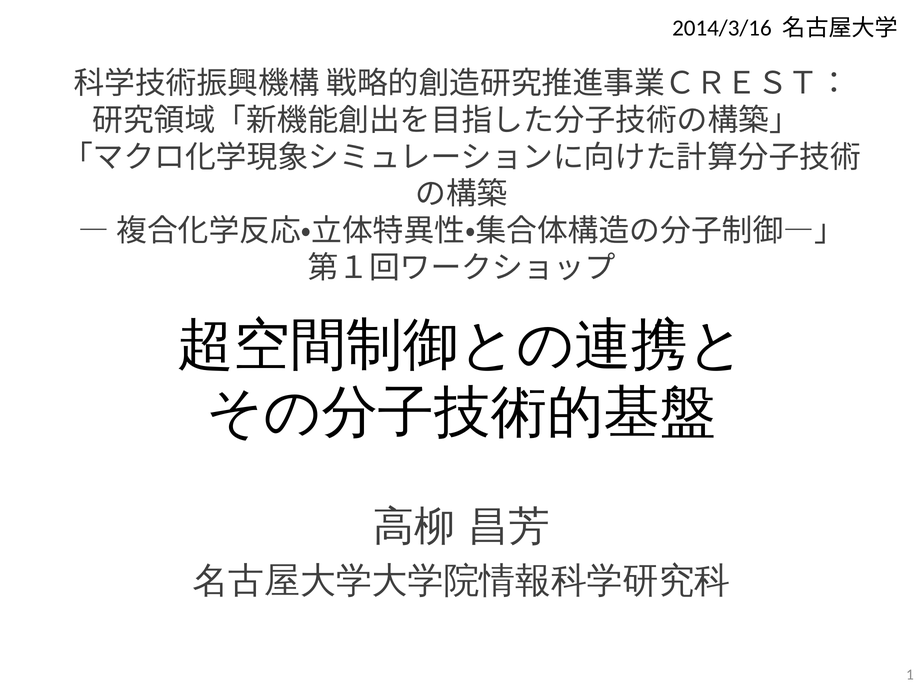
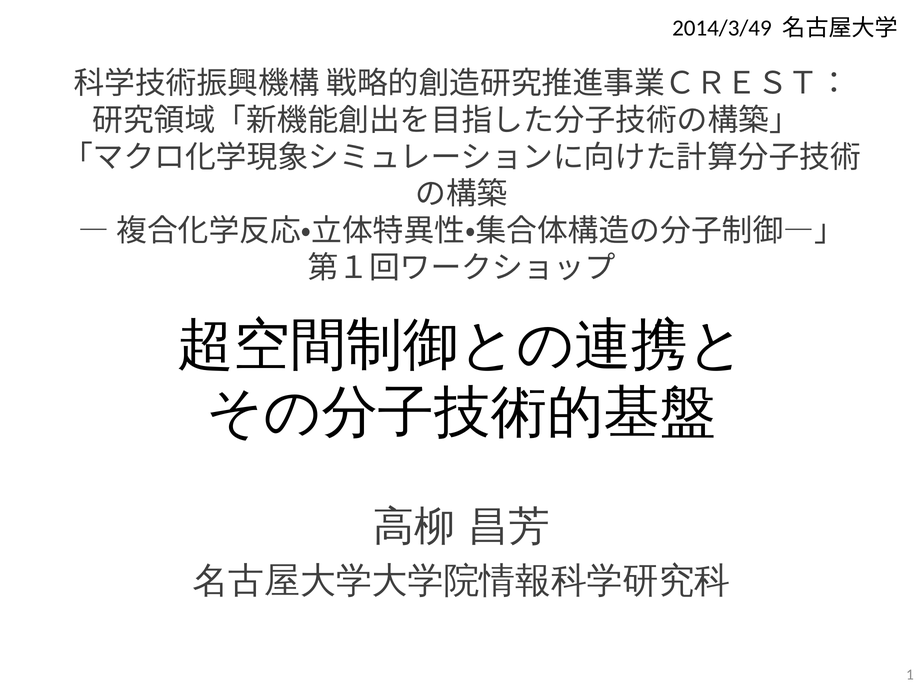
2014/3/16: 2014/3/16 -> 2014/3/49 (722, 28)
